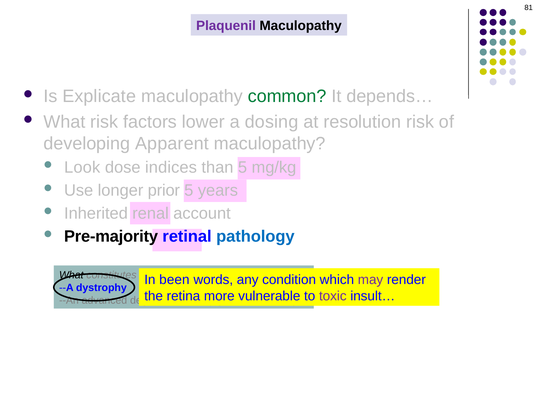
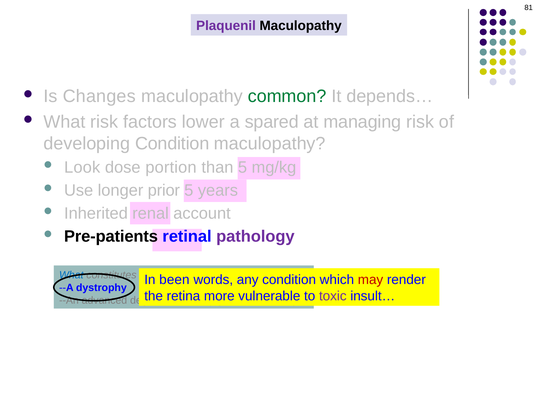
Explicate: Explicate -> Changes (99, 96)
dosing: dosing -> spared (272, 122)
resolution: resolution -> managing (362, 122)
developing Apparent: Apparent -> Condition (172, 143)
indices: indices -> portion (171, 167)
Pre-majority: Pre-majority -> Pre-patients (111, 236)
pathology colour: blue -> purple (255, 236)
What colour: black -> blue (71, 275)
may colour: purple -> red (371, 280)
